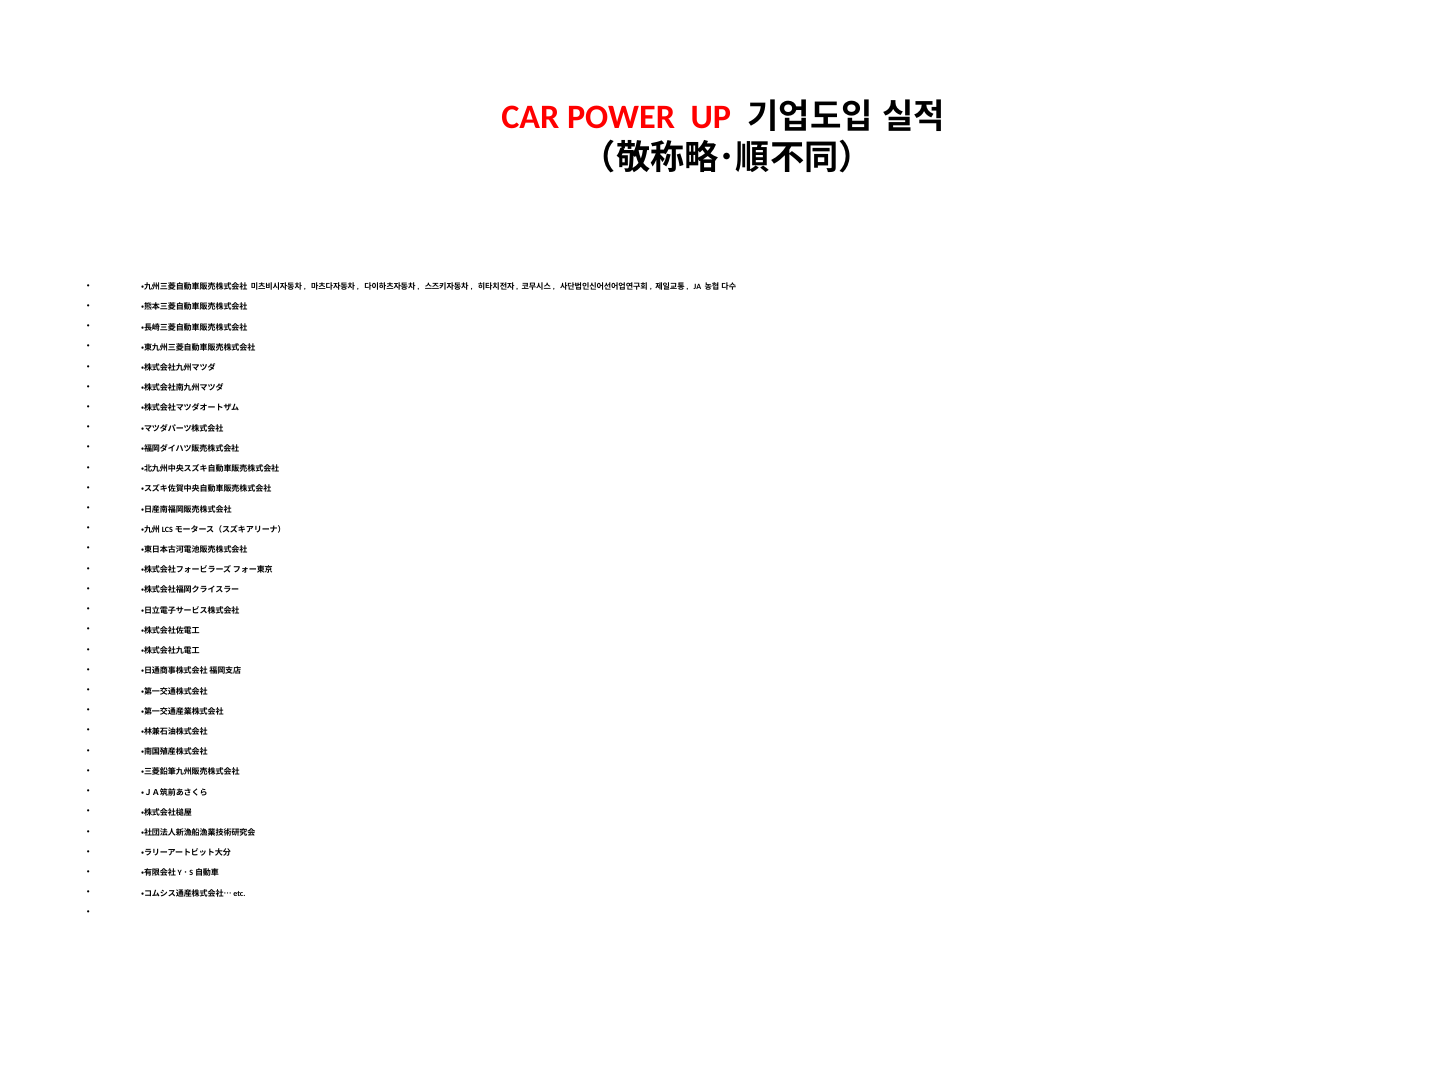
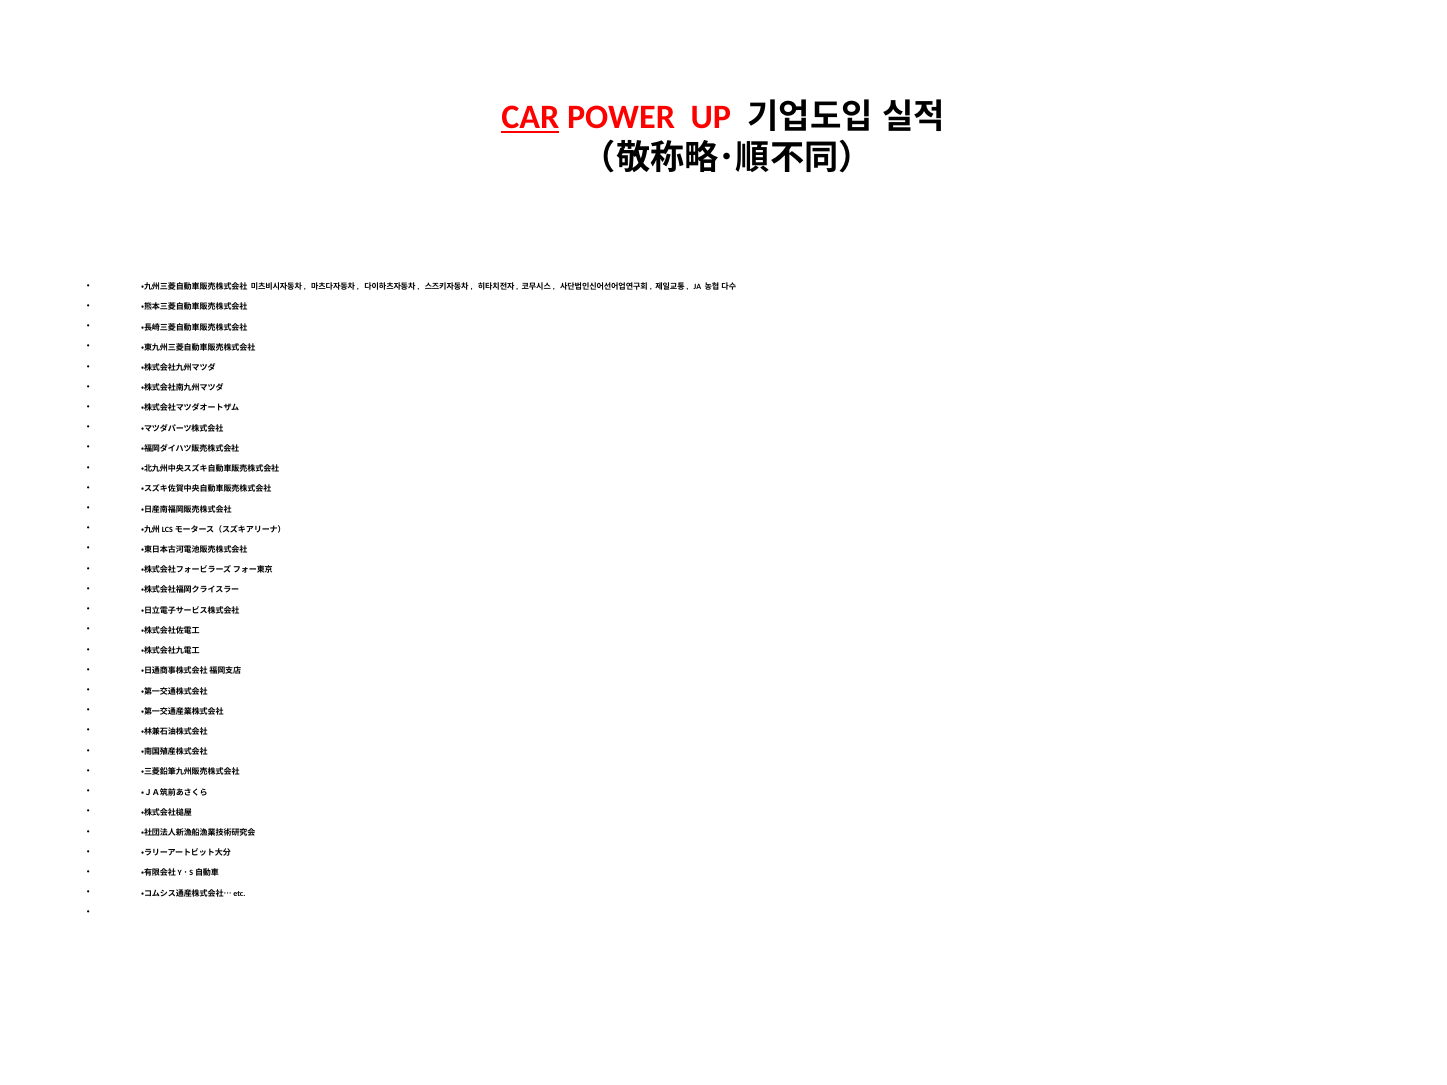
CAR underline: none -> present (530, 117)
